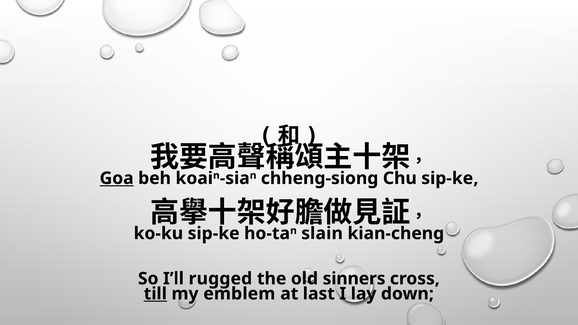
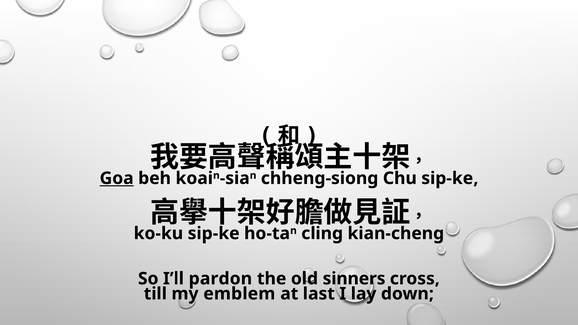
slain: slain -> cling (322, 233)
rugged: rugged -> pardon (220, 279)
till underline: present -> none (155, 294)
